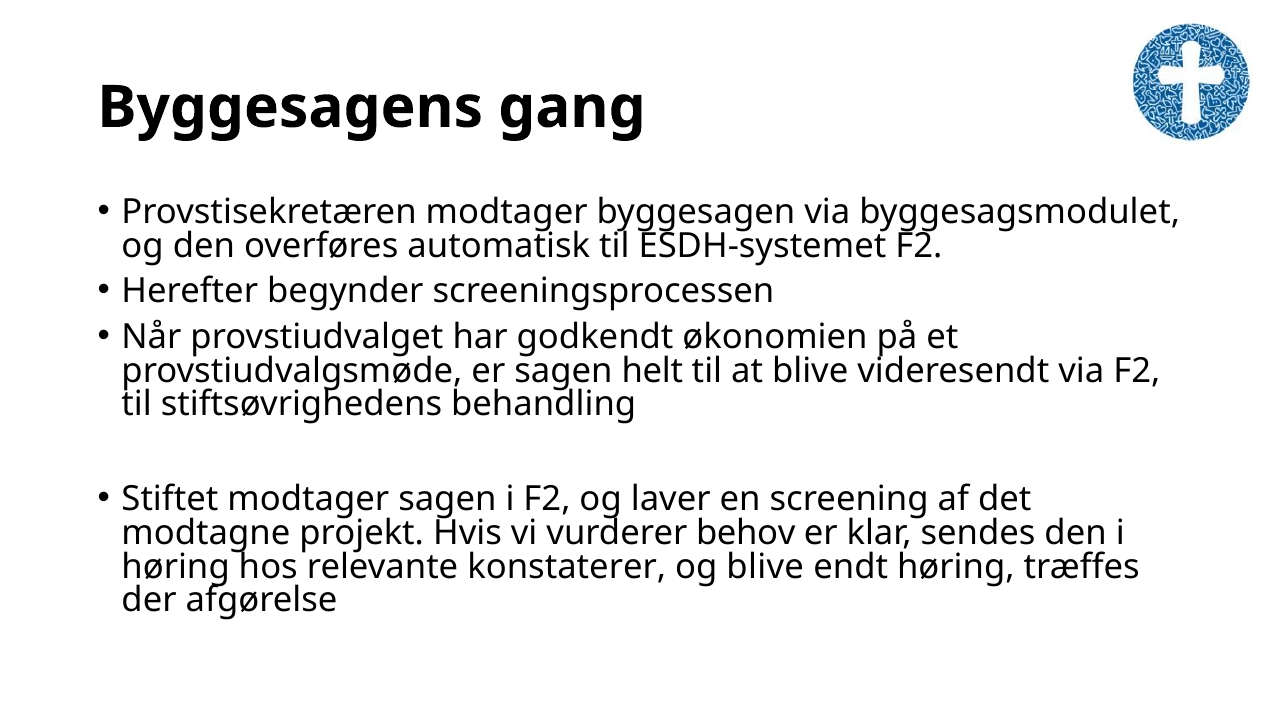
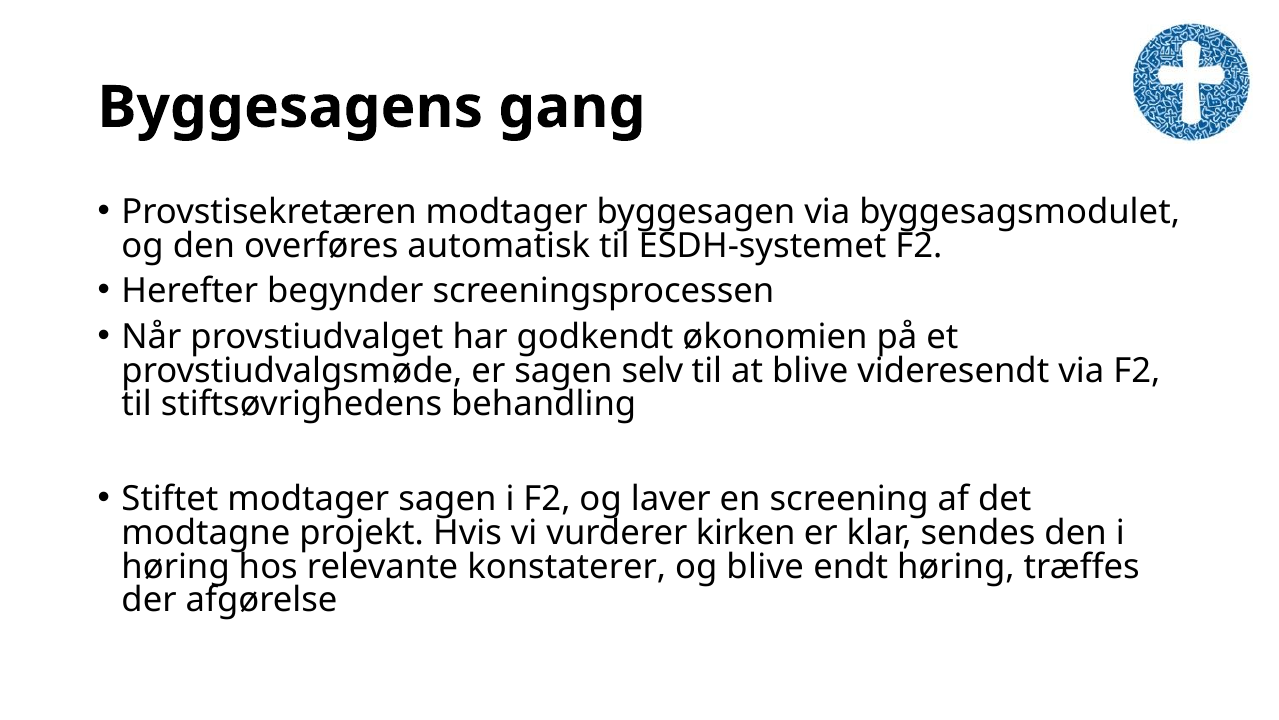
helt: helt -> selv (652, 370)
behov: behov -> kirken (746, 533)
